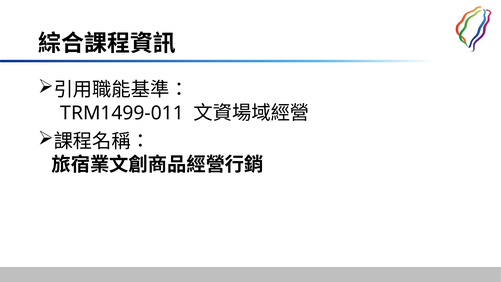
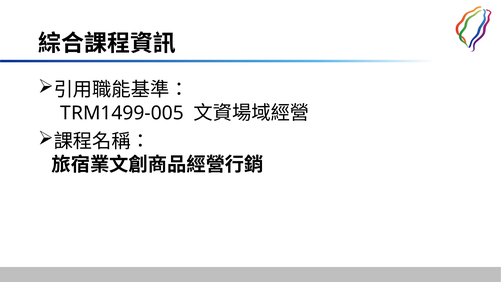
TRM1499-011: TRM1499-011 -> TRM1499-005 (122, 113)
